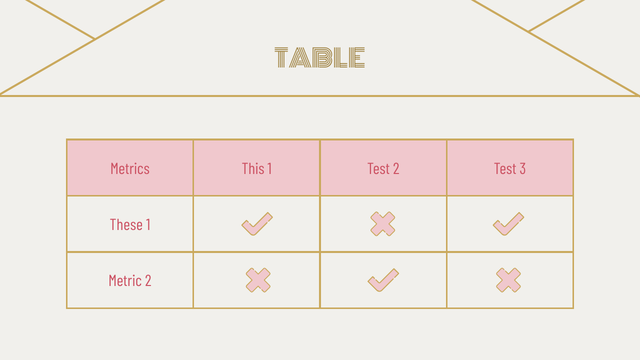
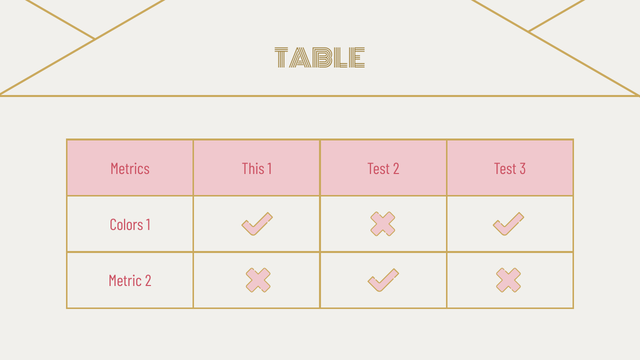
These: These -> Colors (126, 225)
